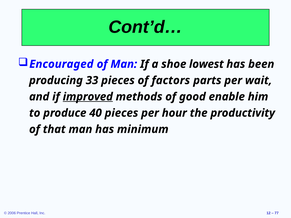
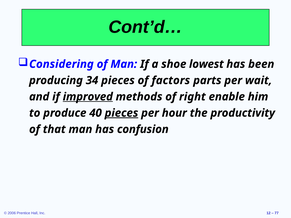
Encouraged: Encouraged -> Considering (61, 64)
33: 33 -> 34 (92, 80)
good: good -> right (192, 97)
pieces underline: none -> present (121, 113)
minimum: minimum -> confusion (143, 129)
